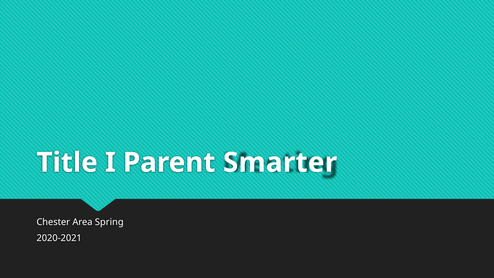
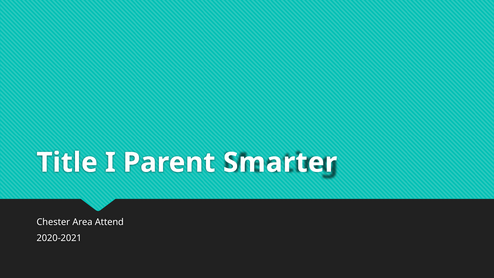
Spring: Spring -> Attend (109, 222)
